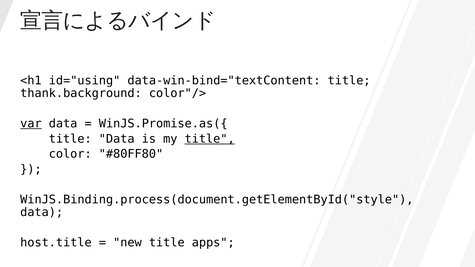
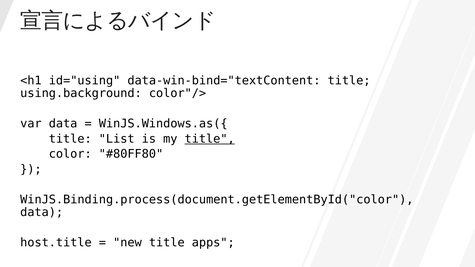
thank.background: thank.background -> using.background (81, 93)
var underline: present -> none (31, 124)
WinJS.Promise.as({: WinJS.Promise.as({ -> WinJS.Windows.as({ (163, 124)
title Data: Data -> List (117, 139)
WinJS.Binding.process(document.getElementById("style: WinJS.Binding.process(document.getElementById("style -> WinJS.Binding.process(document.getElementById("color (217, 200)
